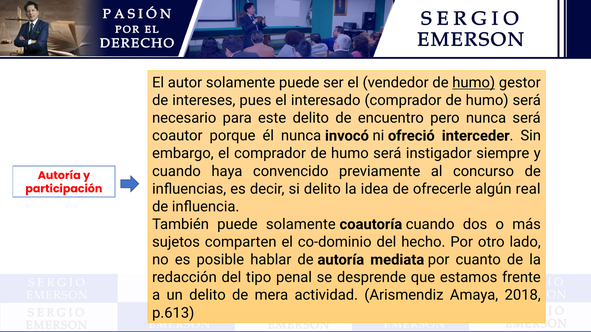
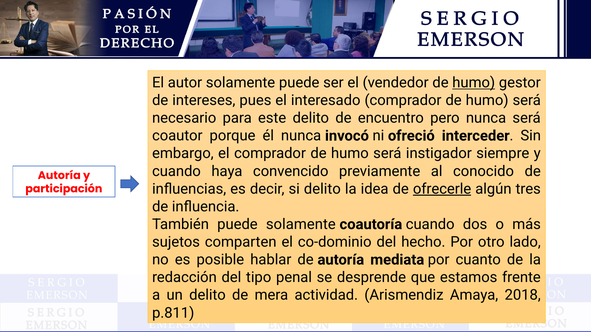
concurso: concurso -> conocido (484, 171)
ofrecerle underline: none -> present (442, 189)
real: real -> tres (528, 189)
p.613: p.613 -> p.811 (173, 313)
